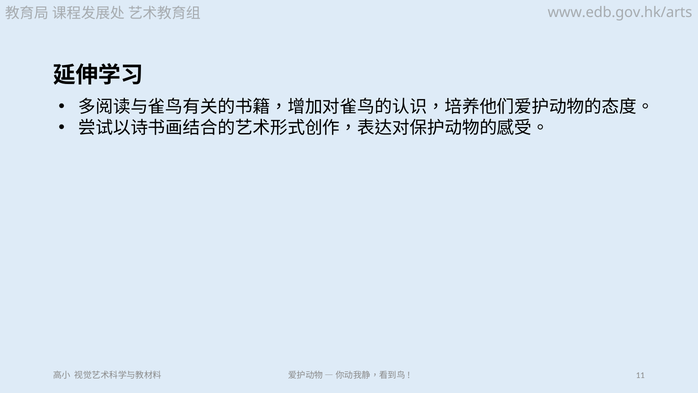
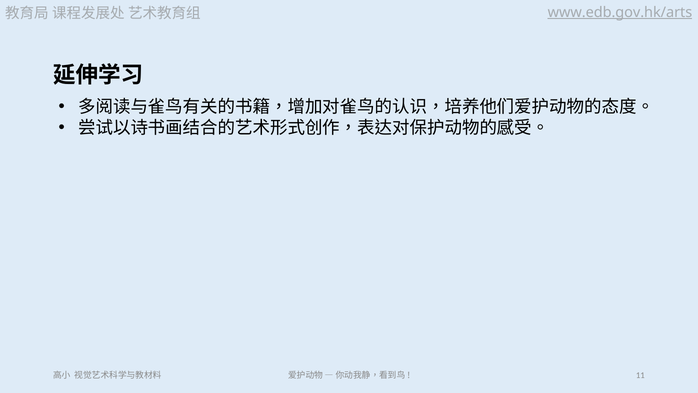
www.edb.gov.hk/arts underline: none -> present (620, 12)
